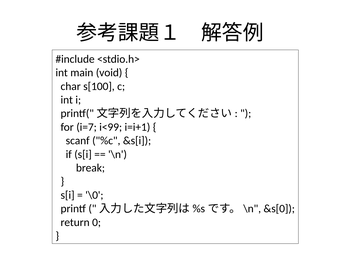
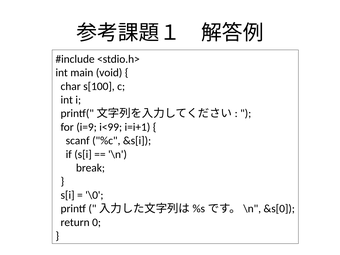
i=7: i=7 -> i=9 (87, 127)
